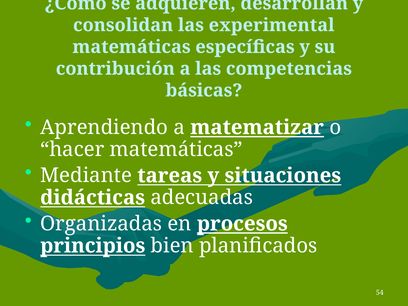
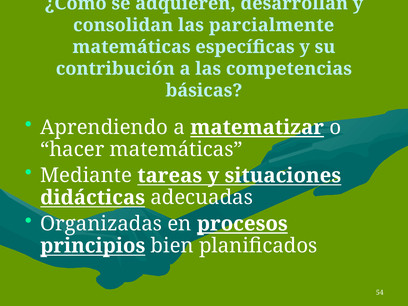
experimental: experimental -> parcialmente (272, 25)
